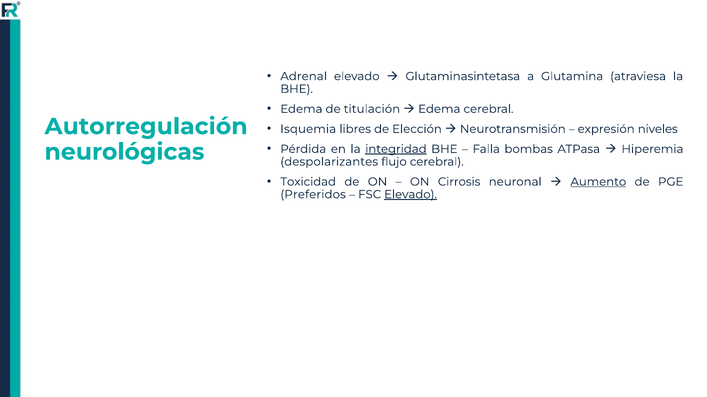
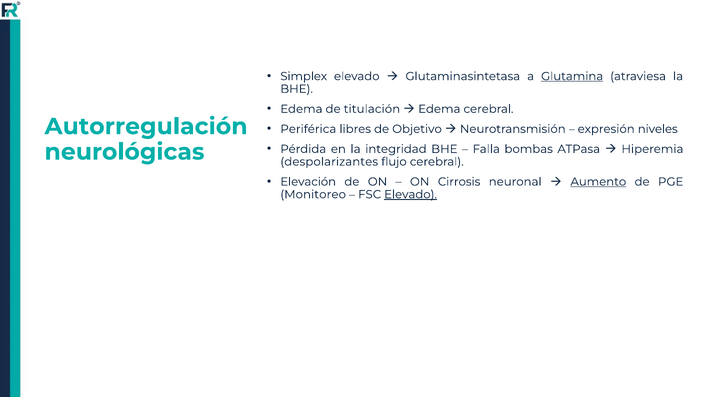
Adrenal: Adrenal -> Simplex (304, 76)
Glutamina underline: none -> present (572, 76)
Isquemia: Isquemia -> Periférica (308, 129)
Elección: Elección -> Objetivo (417, 129)
integridad underline: present -> none (396, 149)
Toxicidad: Toxicidad -> Elevación (308, 182)
Preferidos: Preferidos -> Monitoreo (313, 195)
